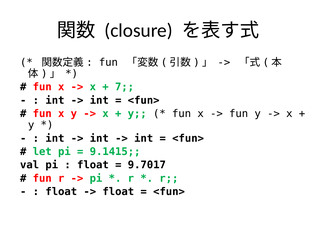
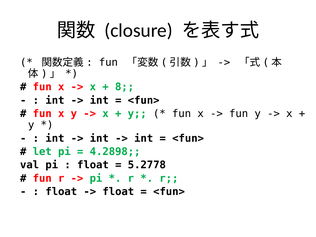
7: 7 -> 8 (125, 87)
9.1415: 9.1415 -> 4.2898 (115, 152)
9.7017: 9.7017 -> 5.2778 (147, 165)
